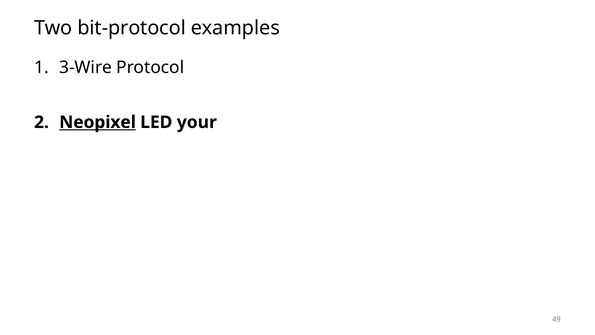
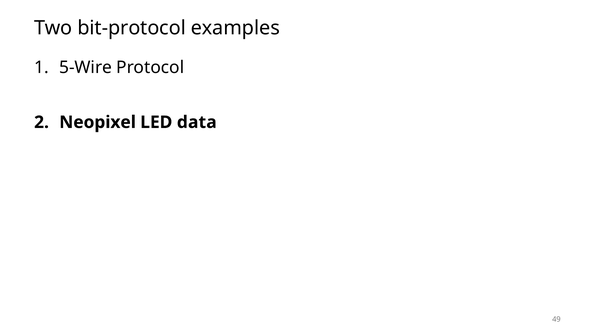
3-Wire: 3-Wire -> 5-Wire (86, 67)
Neopixel underline: present -> none (98, 122)
your: your -> data (197, 122)
